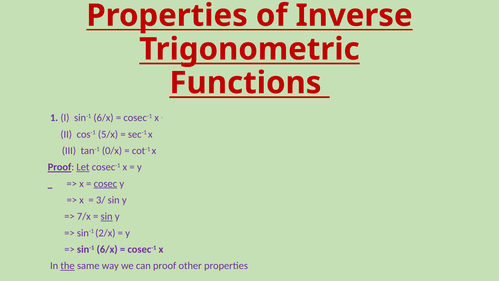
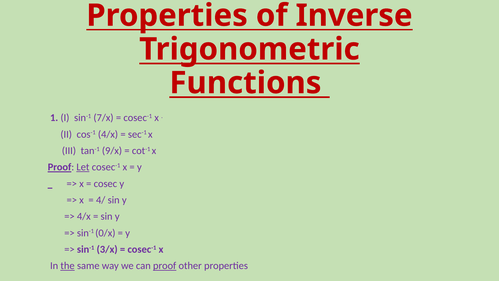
I sin-1 6/x: 6/x -> 7/x (104, 118)
cos-1 5/x: 5/x -> 4/x (108, 134)
0/x: 0/x -> 9/x (112, 151)
cosec underline: present -> none (105, 183)
3/: 3/ -> 4/ (101, 200)
7/x: 7/x -> 4/x (84, 216)
sin underline: present -> none (107, 216)
2/x: 2/x -> 0/x (105, 233)
6/x: 6/x -> 3/x (107, 249)
proof underline: none -> present (165, 266)
